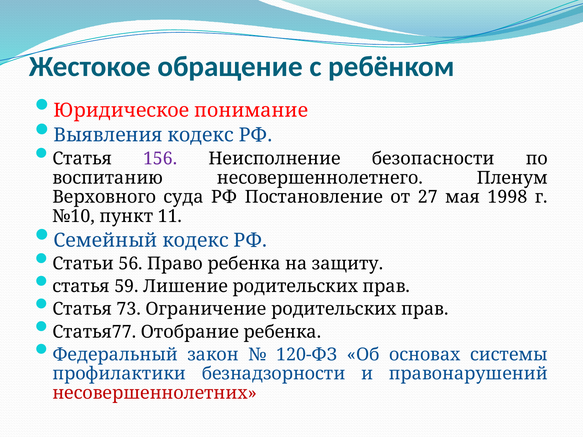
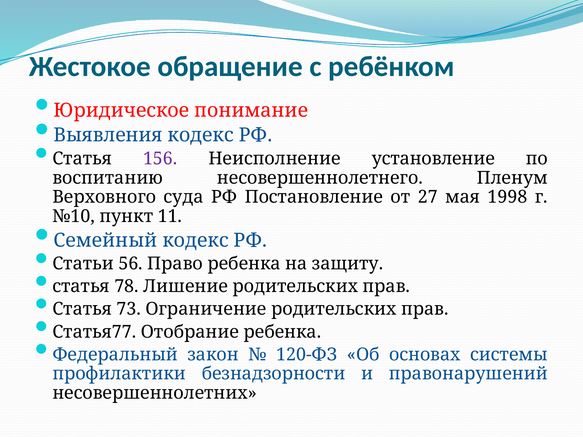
безопасности: безопасности -> установление (433, 159)
59: 59 -> 78 (127, 287)
несовершеннолетних colour: red -> black (155, 393)
